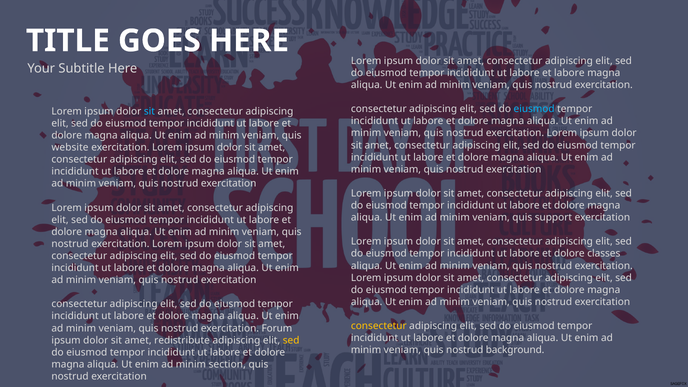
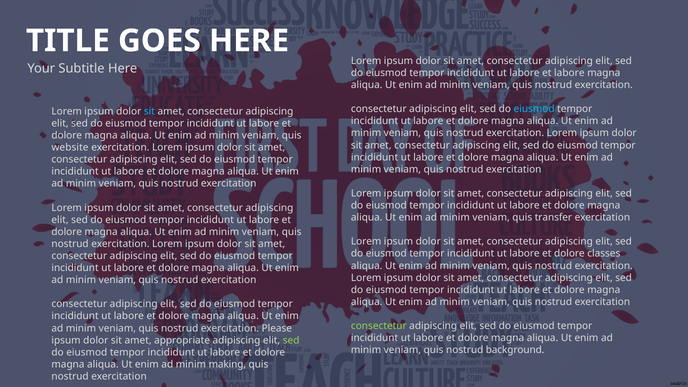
support: support -> transfer (553, 218)
consectetur colour: yellow -> light green (379, 326)
Forum: Forum -> Please (277, 328)
redistribute: redistribute -> appropriate (182, 340)
sed colour: yellow -> light green (291, 340)
section: section -> making (227, 364)
